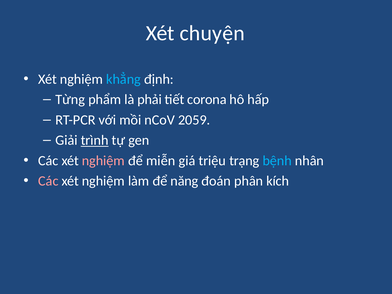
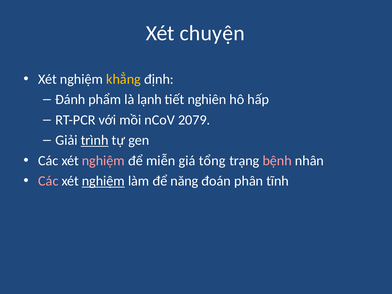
khẳng colour: light blue -> yellow (123, 79)
Từng: Từng -> Đánh (70, 100)
phải: phải -> lạnh (150, 100)
corona: corona -> nghiên (207, 100)
2059: 2059 -> 2079 (194, 120)
triệu: triệu -> tổng (212, 161)
bệnh colour: light blue -> pink (277, 161)
nghiệm underline: none -> present (103, 181)
kích: kích -> tĩnh (278, 181)
